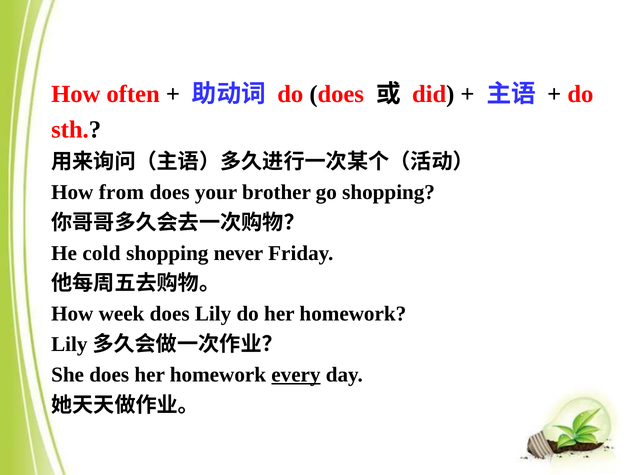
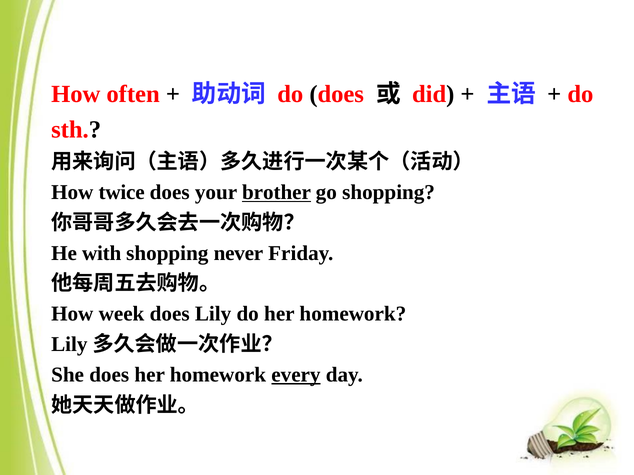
from: from -> twice (122, 193)
brother underline: none -> present (276, 193)
cold: cold -> with (102, 253)
